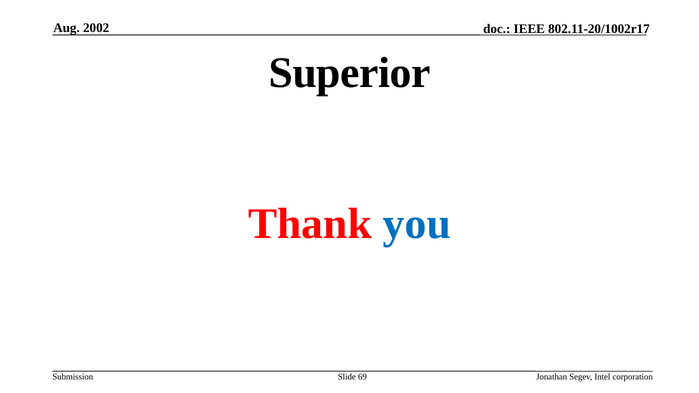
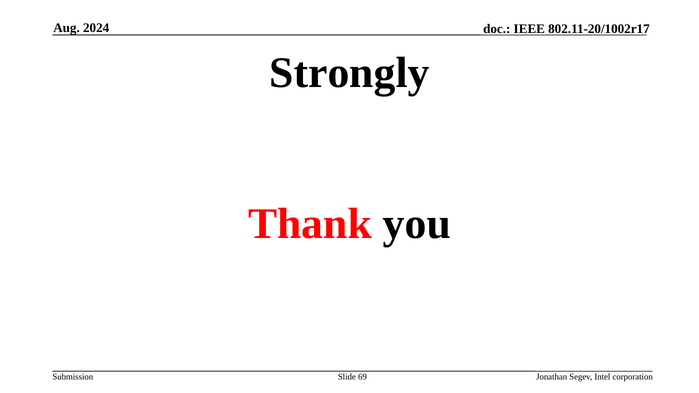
2002: 2002 -> 2024 (96, 28)
Superior: Superior -> Strongly (349, 73)
you colour: blue -> black (417, 224)
